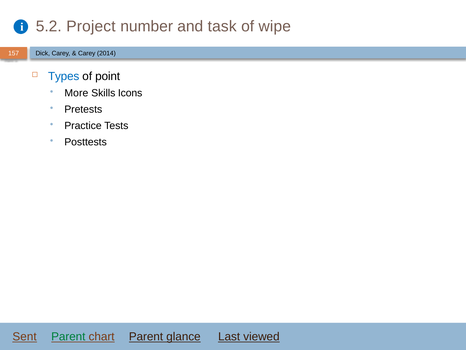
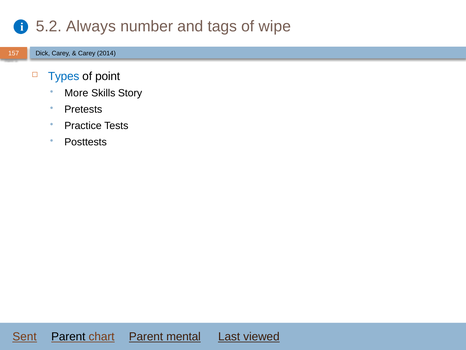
Project: Project -> Always (91, 26)
task: task -> tags (222, 26)
Icons: Icons -> Story (130, 93)
Parent colour: green -> black (68, 336)
glance: glance -> mental (184, 336)
